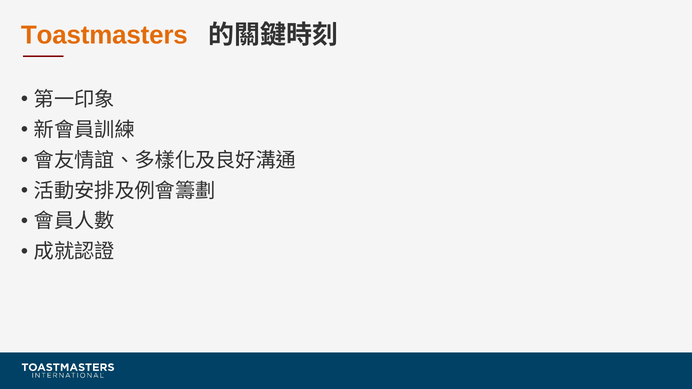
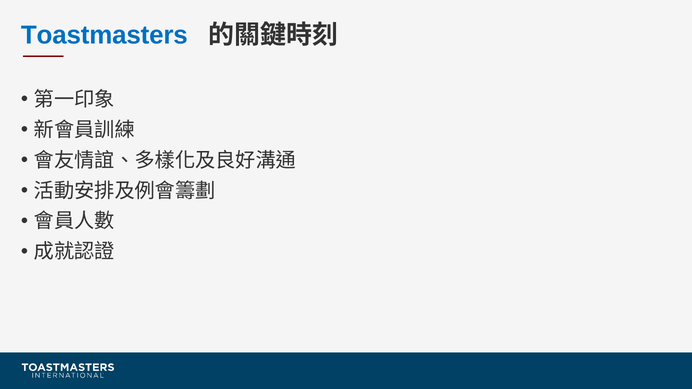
Toastmasters colour: orange -> blue (104, 35)
